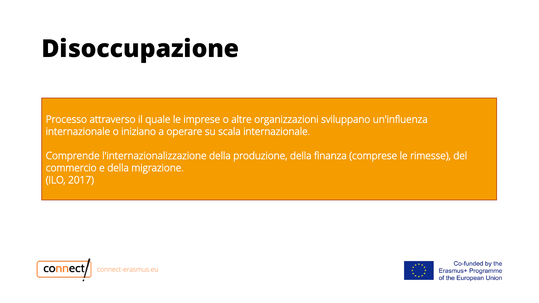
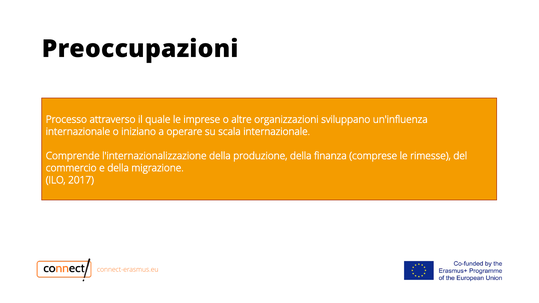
Disoccupazione: Disoccupazione -> Preoccupazioni (140, 49)
